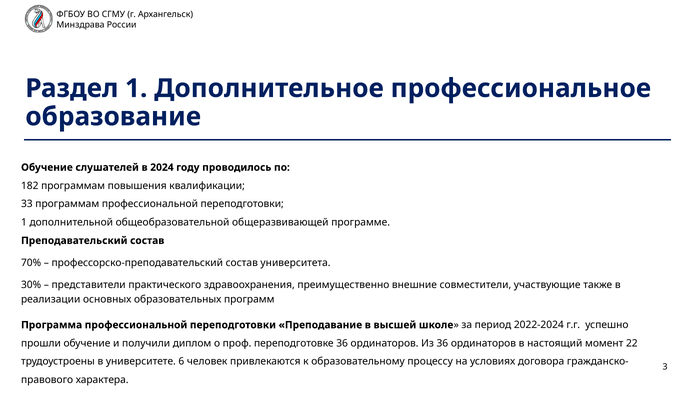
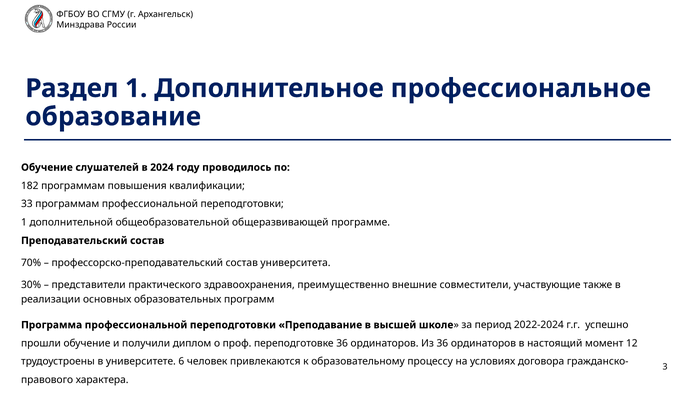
22: 22 -> 12 (632, 343)
